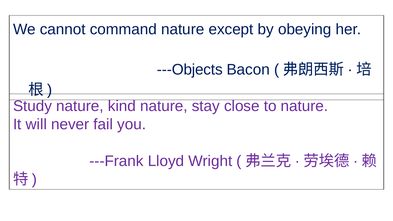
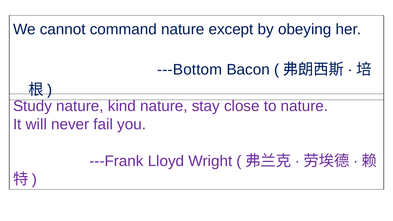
---Objects: ---Objects -> ---Bottom (190, 70)
